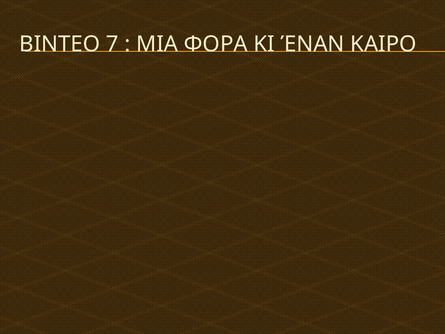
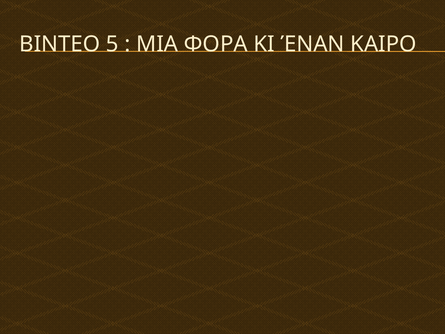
7: 7 -> 5 (112, 44)
